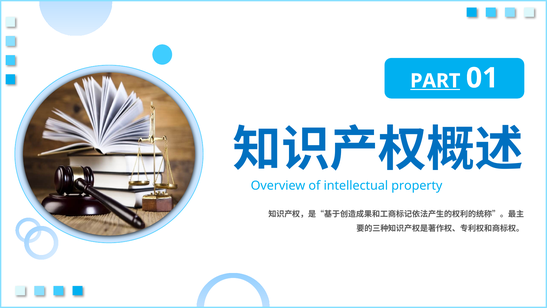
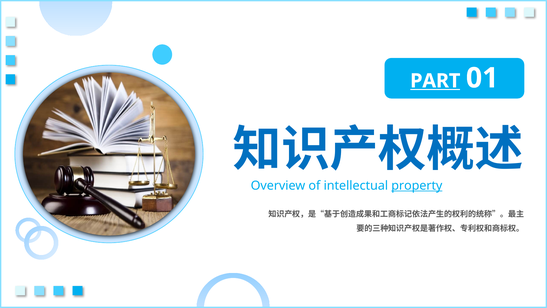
property underline: none -> present (417, 185)
